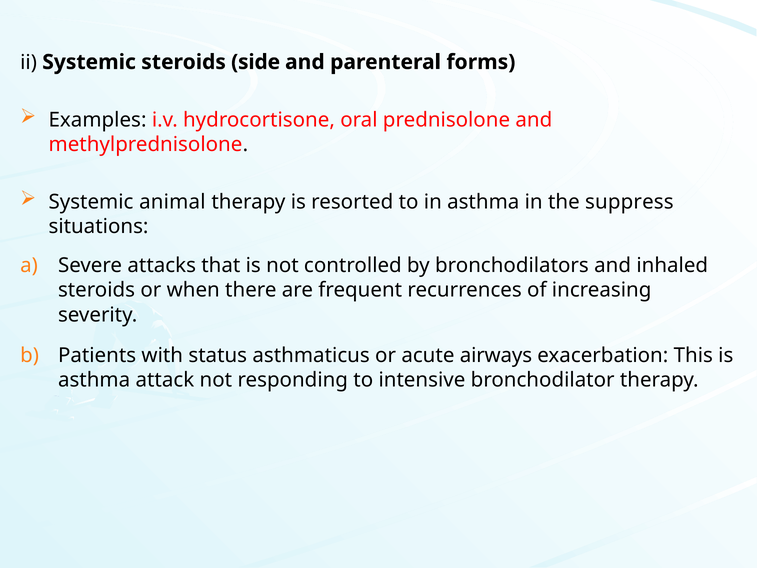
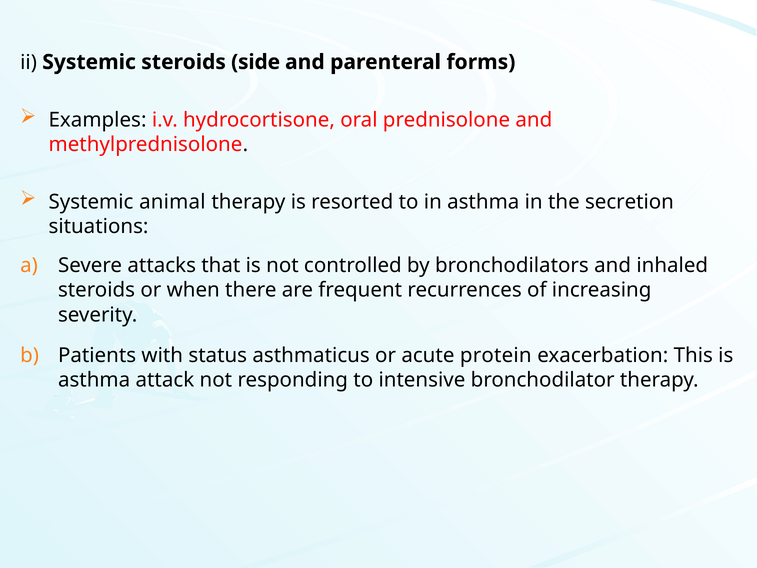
suppress: suppress -> secretion (629, 202)
airways: airways -> protein (496, 355)
